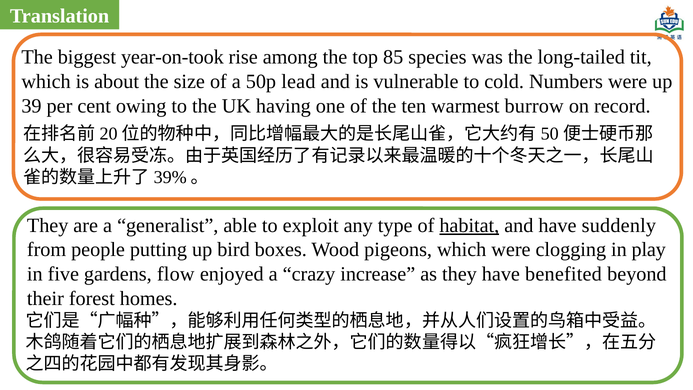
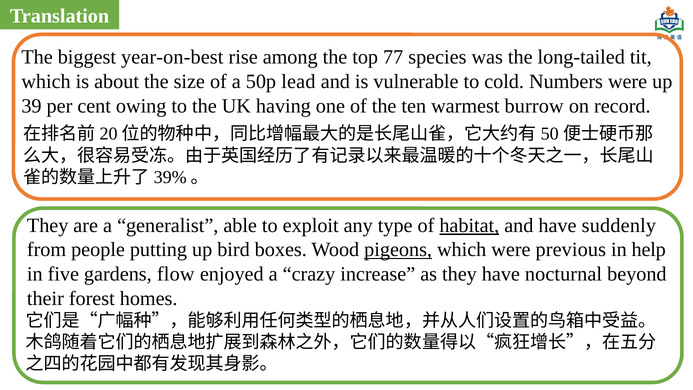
year-on-took: year-on-took -> year-on-best (172, 57)
85: 85 -> 77 (393, 57)
pigeons underline: none -> present (398, 250)
clogging: clogging -> previous (571, 250)
play: play -> help (649, 250)
benefited: benefited -> nocturnal (564, 274)
